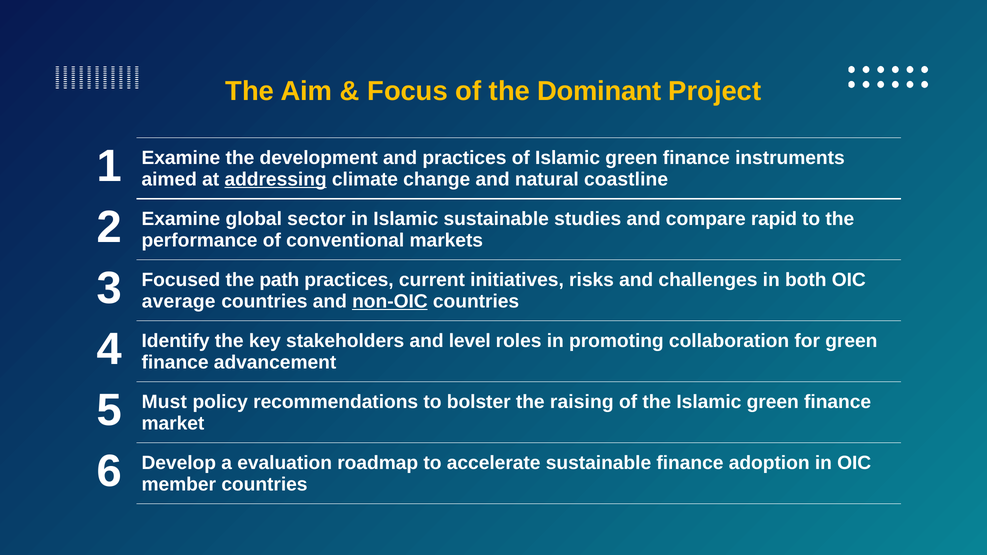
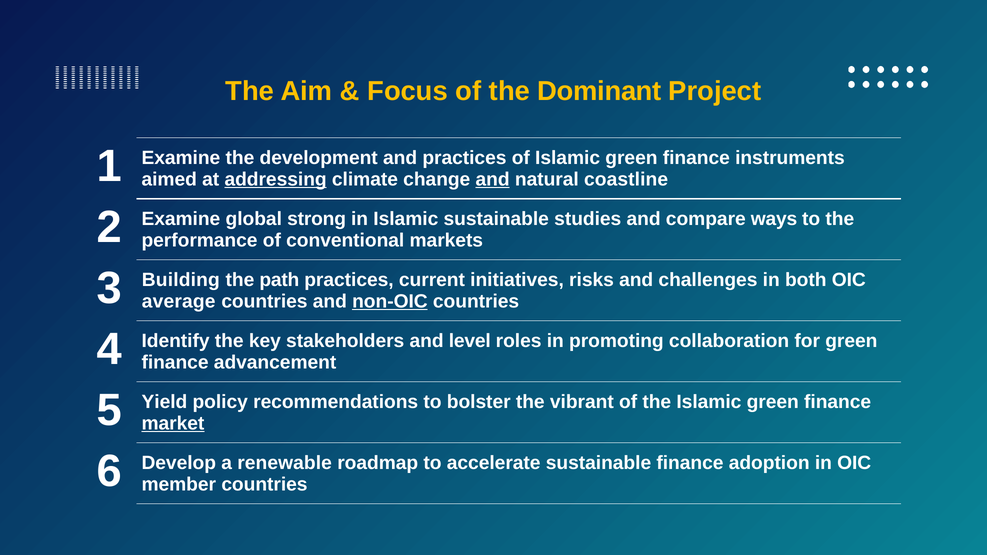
and underline: none -> present (493, 179)
sector: sector -> strong (317, 219)
rapid: rapid -> ways (774, 219)
Focused: Focused -> Building (181, 280)
Must: Must -> Yield (164, 402)
raising: raising -> vibrant (582, 402)
market underline: none -> present (173, 423)
evaluation: evaluation -> renewable (285, 463)
